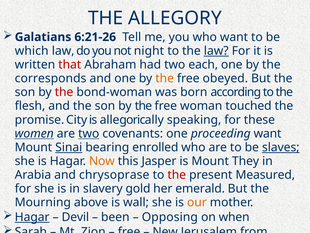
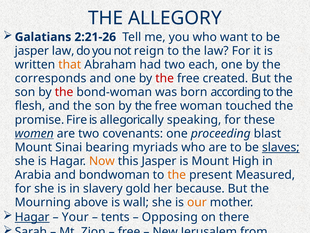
6:21-26: 6:21-26 -> 2:21-26 (95, 37)
which: which -> jasper (32, 51)
night: night -> reign (149, 51)
law underline: present -> none (216, 51)
that colour: red -> orange (70, 64)
the colour: orange -> red (165, 78)
obeyed: obeyed -> created (225, 78)
City: City -> Fire (77, 120)
two underline: present -> none (89, 133)
proceeding want: want -> blast (267, 133)
Sinai underline: present -> none (69, 147)
enrolled: enrolled -> myriads (155, 147)
They: They -> High (246, 161)
chrysoprase: chrysoprase -> bondwoman (114, 175)
the colour: red -> orange (177, 175)
emerald: emerald -> because (200, 188)
Devil: Devil -> Your (75, 217)
been: been -> tents (115, 217)
when: when -> there (234, 217)
